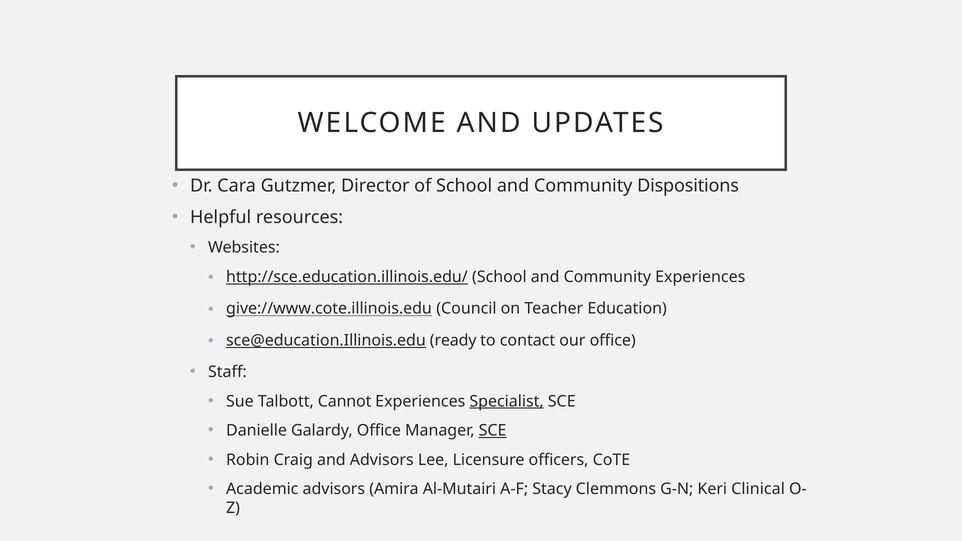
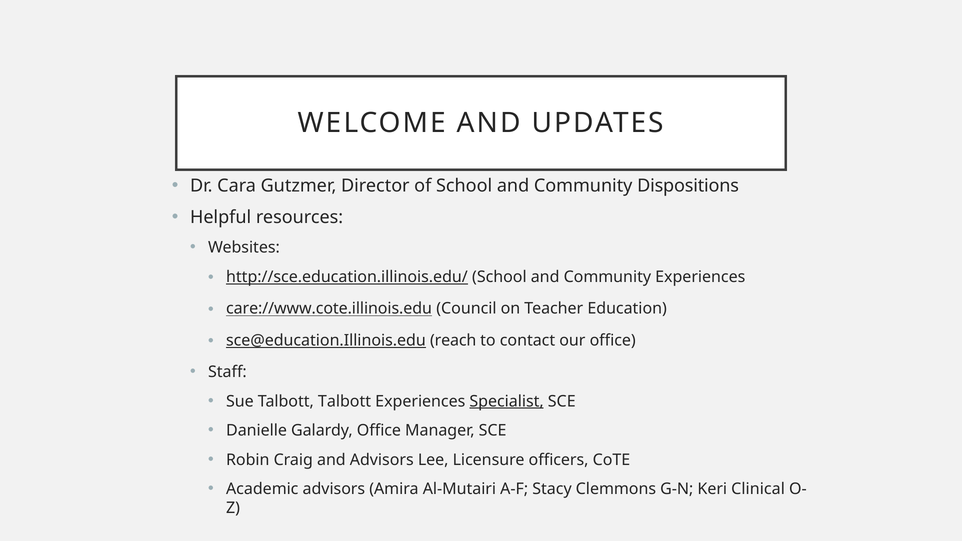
give://www.cote.illinois.edu: give://www.cote.illinois.edu -> care://www.cote.illinois.edu (329, 309)
ready: ready -> reach (453, 340)
Talbott Cannot: Cannot -> Talbott (345, 401)
SCE underline: present -> none (493, 431)
